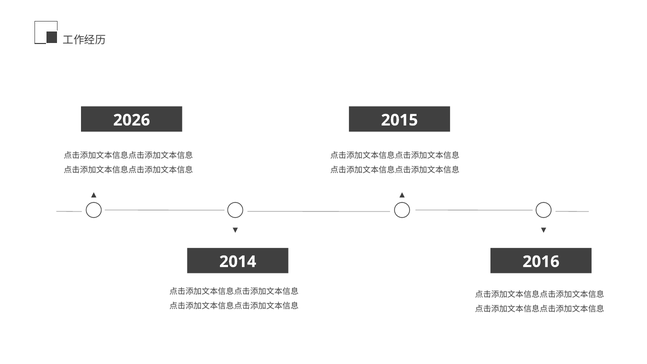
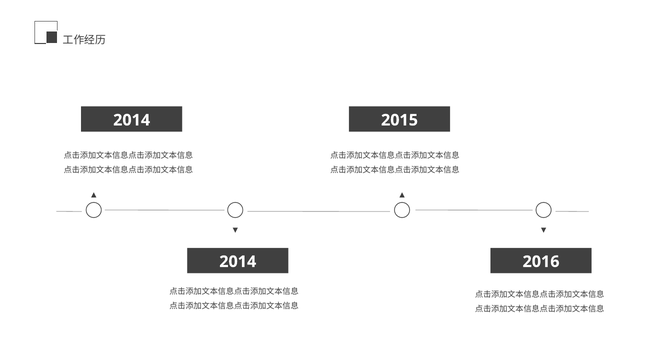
2026: 2026 -> 2014 (132, 120)
